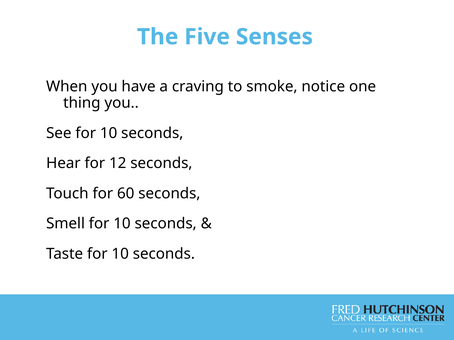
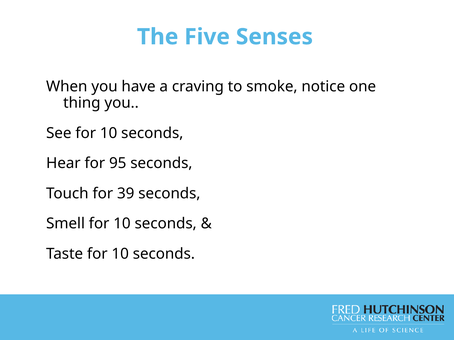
12: 12 -> 95 (118, 164)
60: 60 -> 39 (126, 194)
